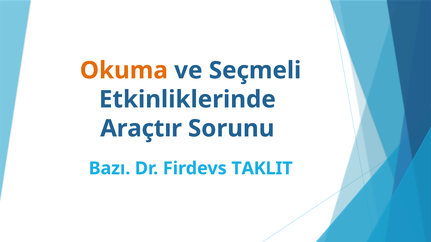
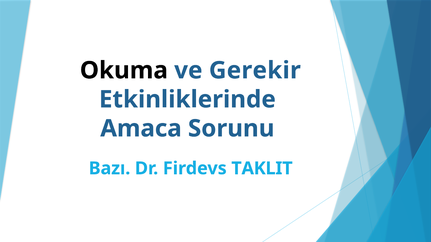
Okuma colour: orange -> black (124, 71)
Seçmeli: Seçmeli -> Gerekir (255, 71)
Araçtır: Araçtır -> Amaca (141, 129)
